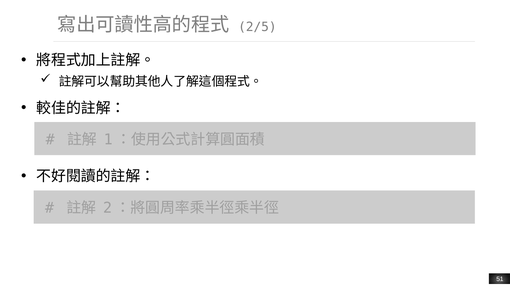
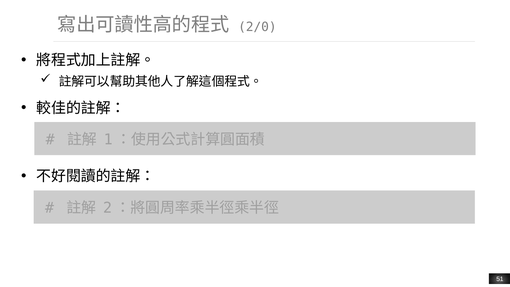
2/5: 2/5 -> 2/0 (257, 27)
